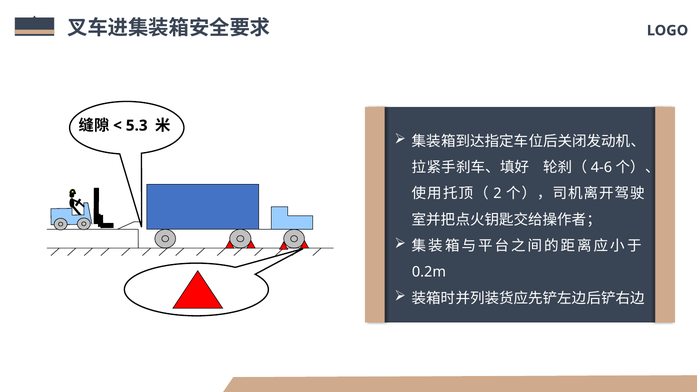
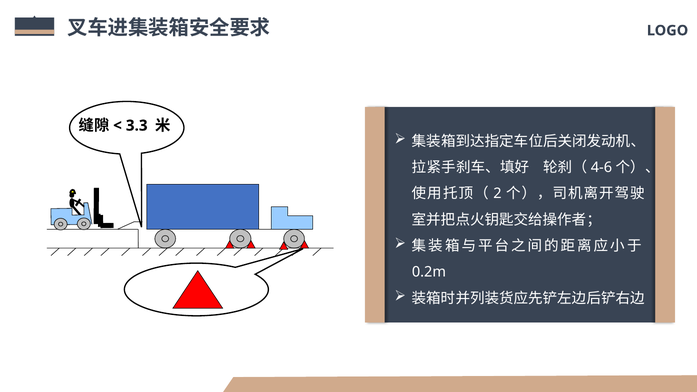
5.3: 5.3 -> 3.3 (137, 126)
